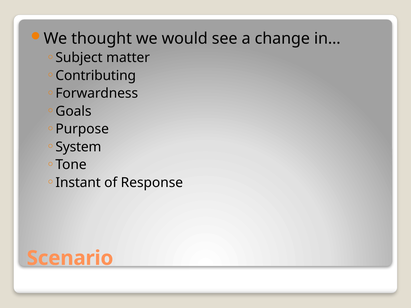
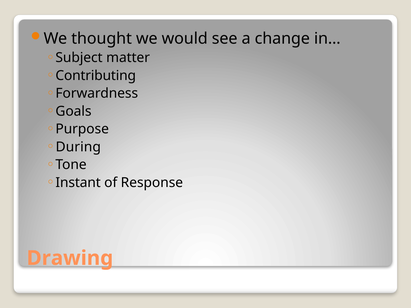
System: System -> During (78, 147)
Scenario: Scenario -> Drawing (70, 258)
